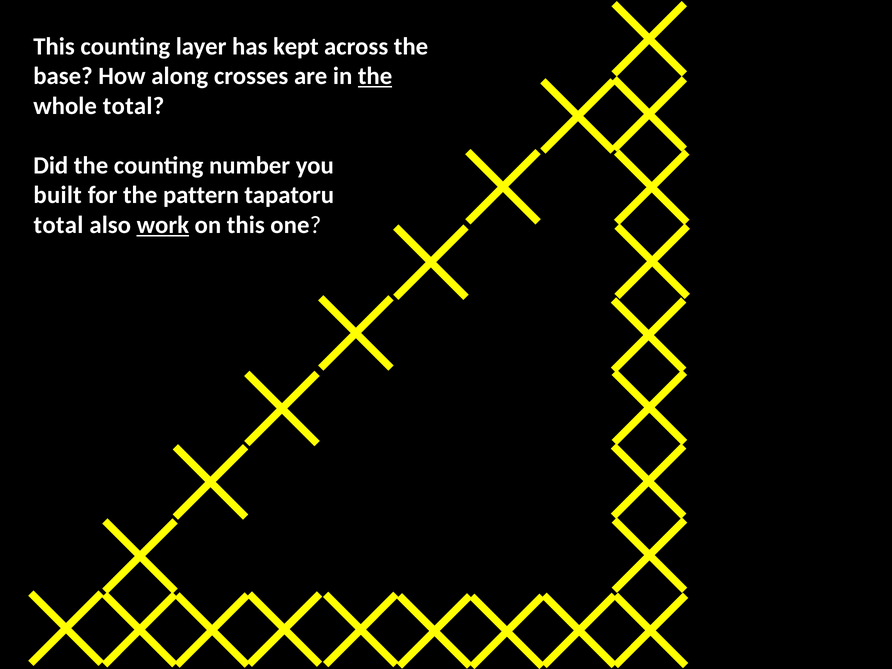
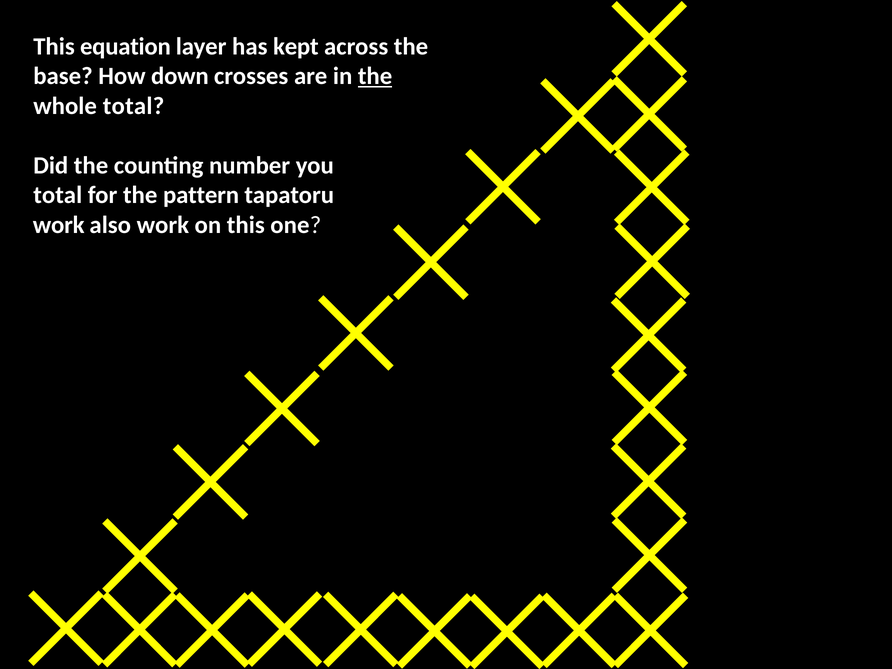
This counting: counting -> equation (125, 46)
along: along -> down (180, 76)
built: built -> total (58, 195)
total: total -> work (59, 225)
work underline: present -> none (163, 225)
